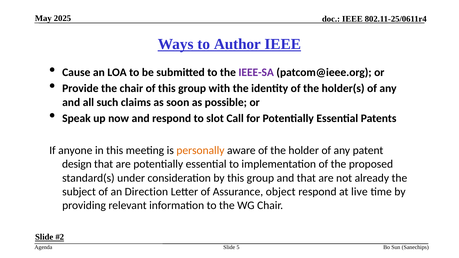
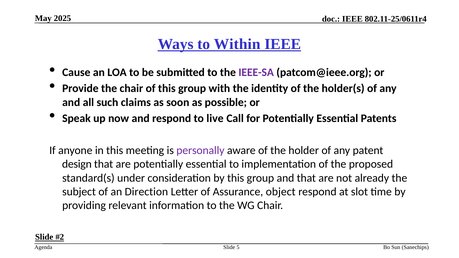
Author: Author -> Within (237, 44)
slot: slot -> live (215, 118)
personally colour: orange -> purple (200, 151)
live: live -> slot (359, 192)
